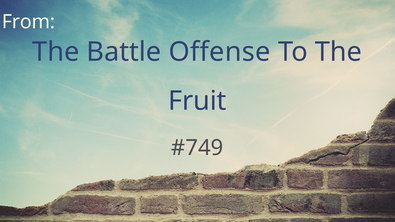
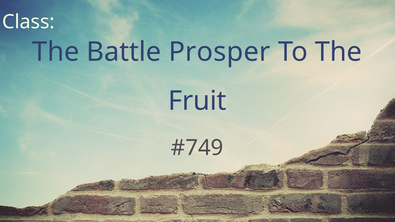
From: From -> Class (28, 22)
Offense: Offense -> Prosper (219, 52)
